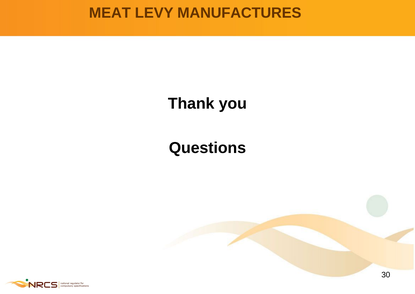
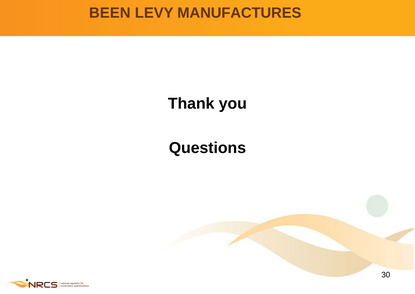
MEAT: MEAT -> BEEN (110, 13)
